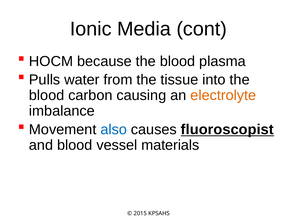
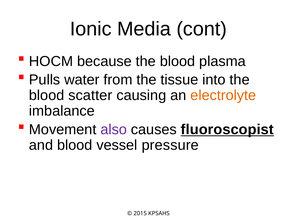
carbon: carbon -> scatter (90, 95)
also colour: blue -> purple (114, 129)
materials: materials -> pressure (170, 145)
